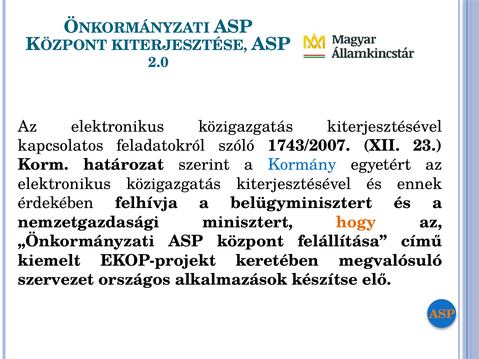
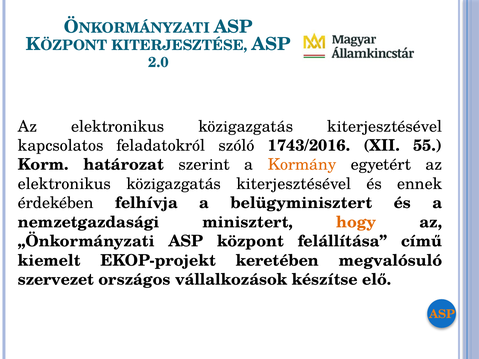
1743/2007: 1743/2007 -> 1743/2016 (309, 146)
23: 23 -> 55 (428, 146)
Kormány colour: blue -> orange (302, 165)
alkalmazások: alkalmazások -> vállalkozások (231, 280)
